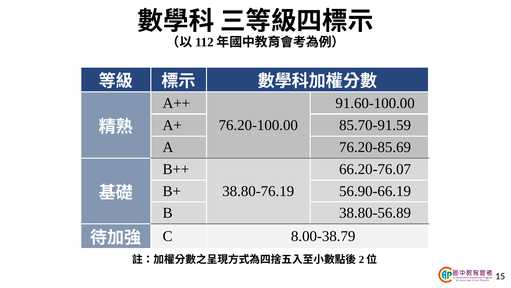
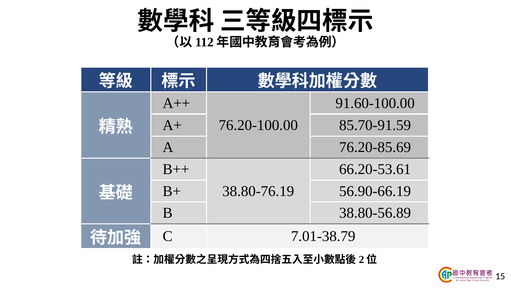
66.20-76.07: 66.20-76.07 -> 66.20-53.61 (375, 169)
8.00-38.79: 8.00-38.79 -> 7.01-38.79 (323, 236)
